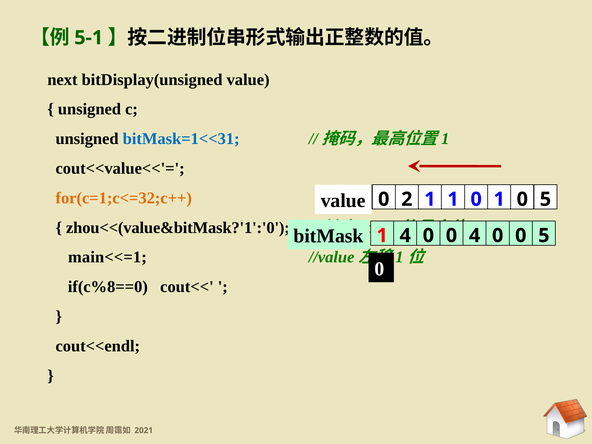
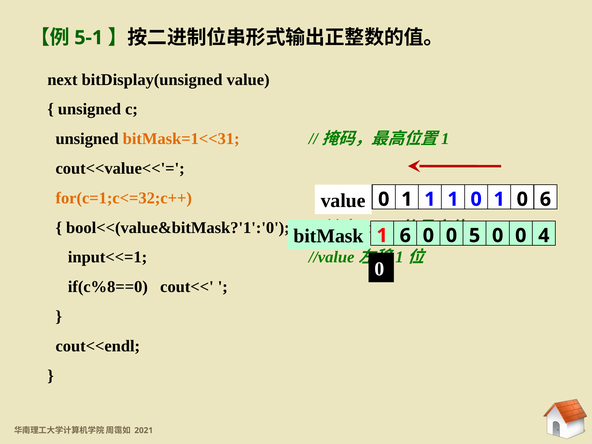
bitMask=1<<31 colour: blue -> orange (181, 139)
2: 2 -> 1 (407, 199)
1 0 5: 5 -> 6 (545, 199)
zhou<<(value&bitMask?'1':'0: zhou<<(value&bitMask?'1':'0 -> bool<<(value&bitMask?'1':'0 (178, 228)
1 4: 4 -> 6 (405, 236)
0 4: 4 -> 5 (475, 236)
0 0 5: 5 -> 4 (544, 236)
main<<=1: main<<=1 -> input<<=1 (108, 257)
